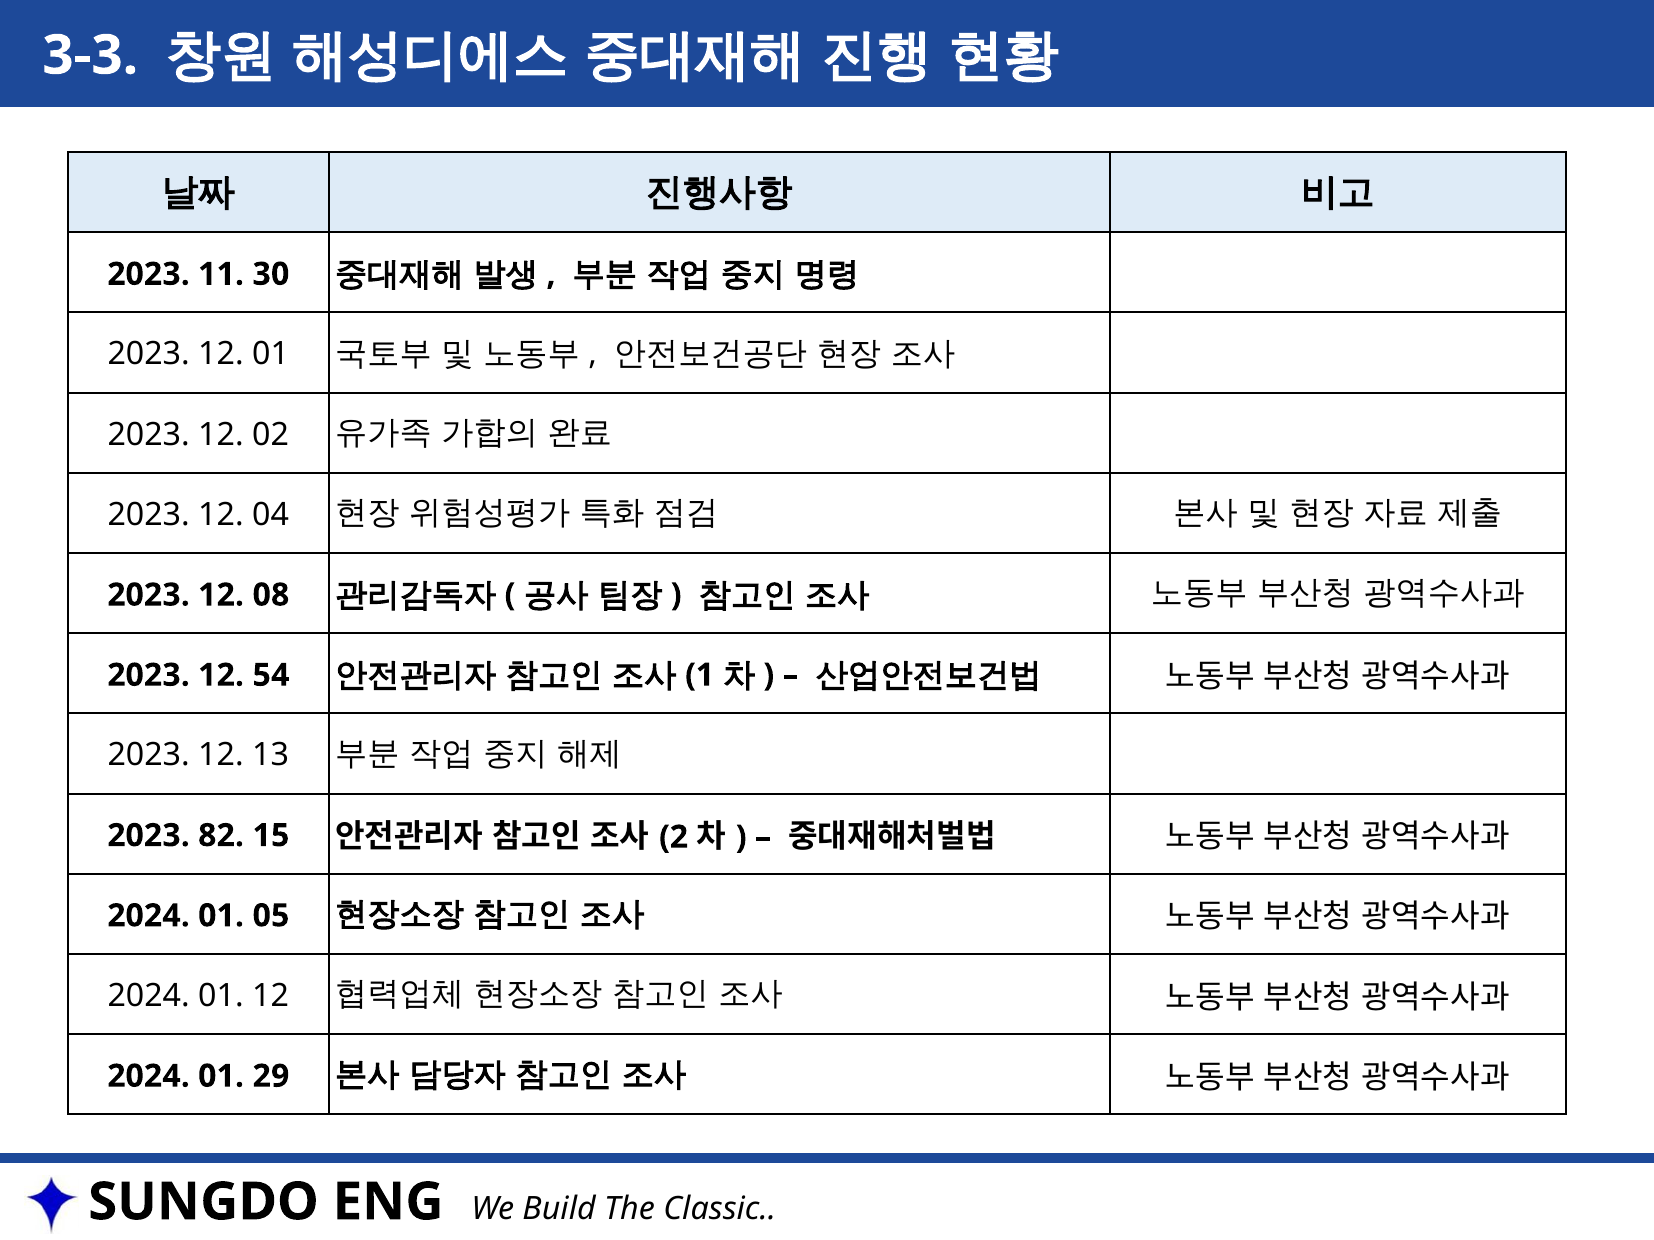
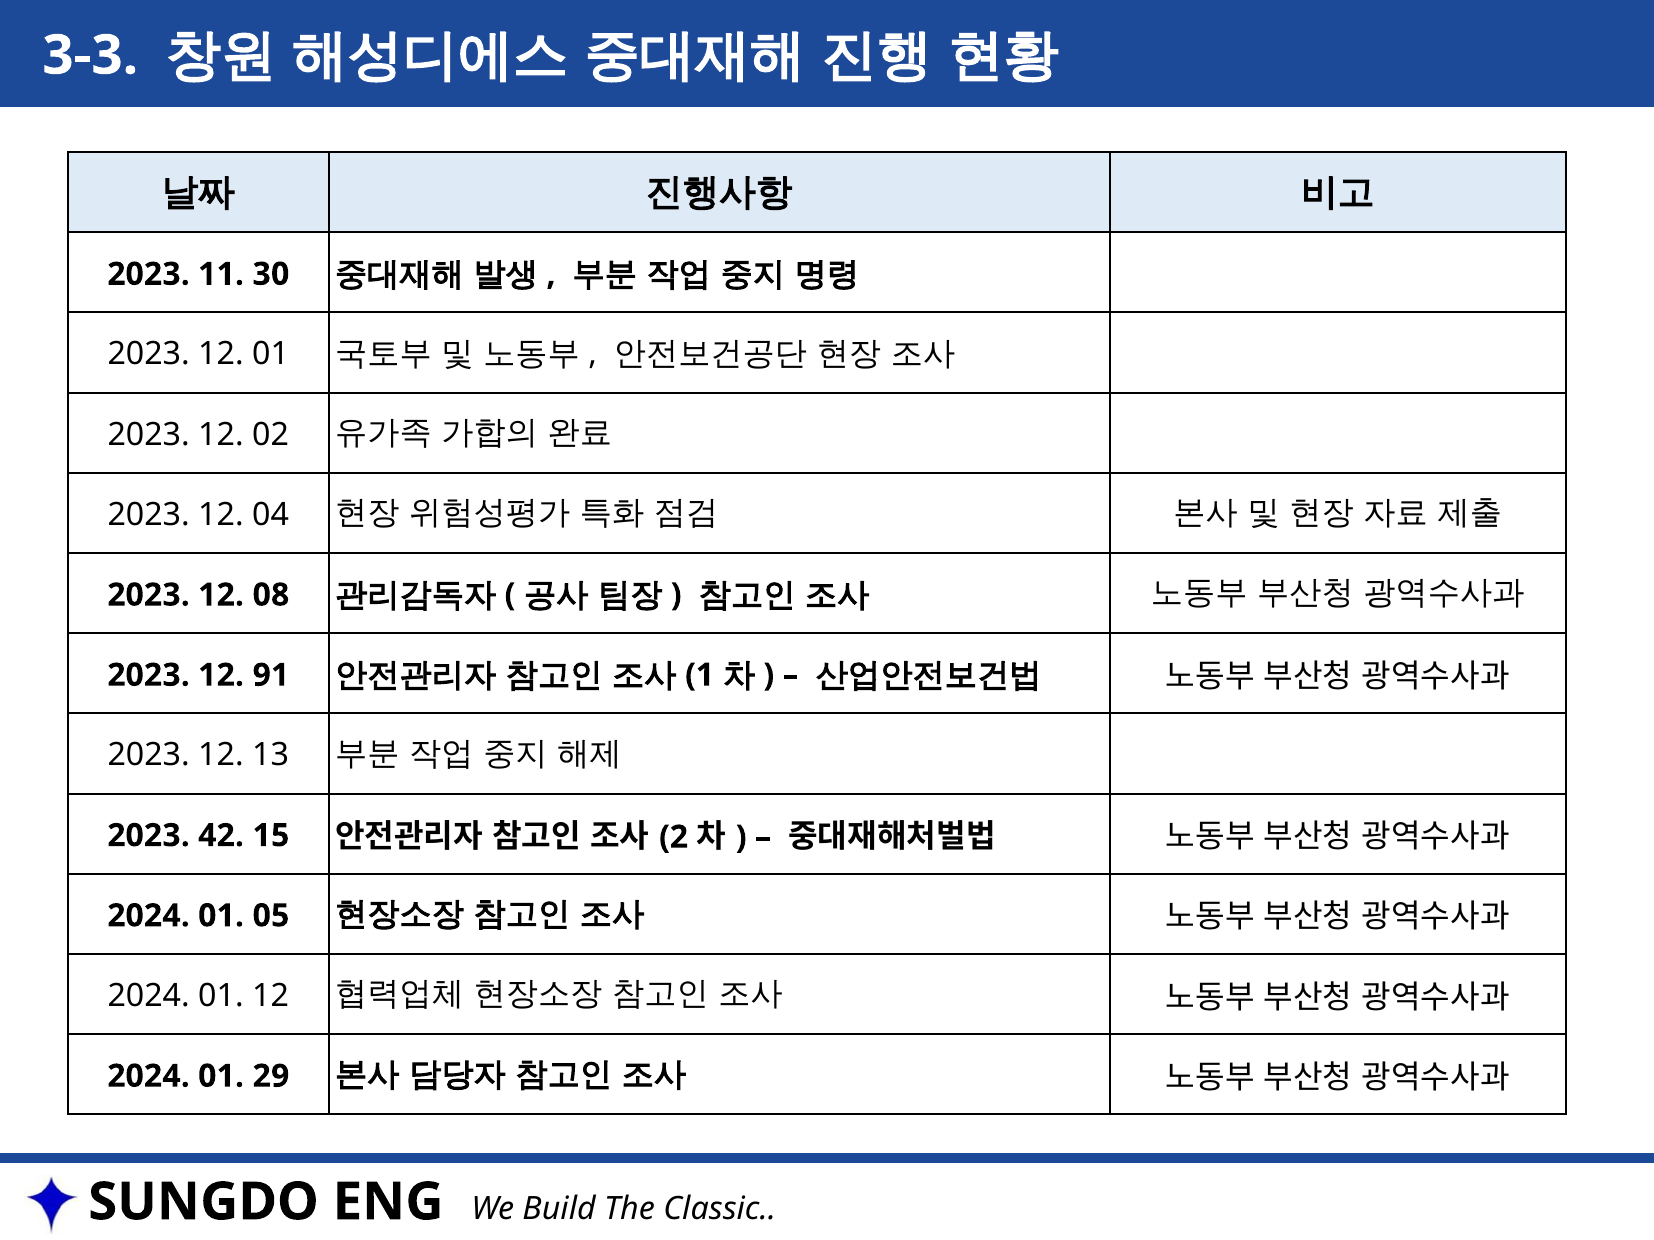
54: 54 -> 91 (271, 675)
82: 82 -> 42 (221, 836)
